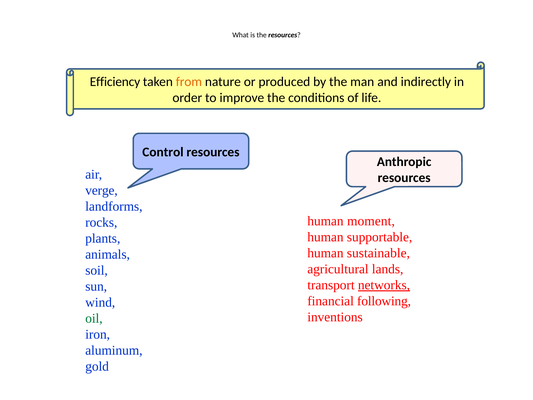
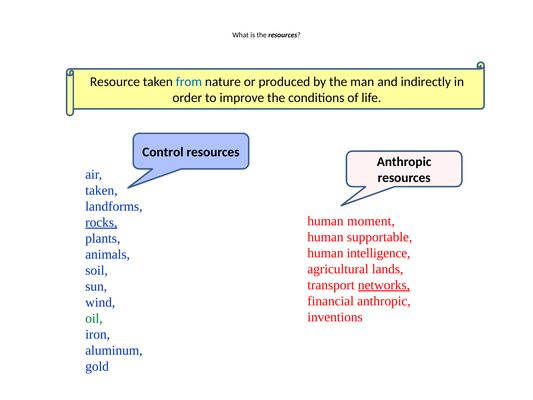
Efficiency: Efficiency -> Resource (115, 82)
from colour: orange -> blue (189, 82)
verge: verge -> taken (101, 190)
rocks underline: none -> present (101, 222)
sustainable: sustainable -> intelligence (379, 253)
financial following: following -> anthropic (384, 301)
